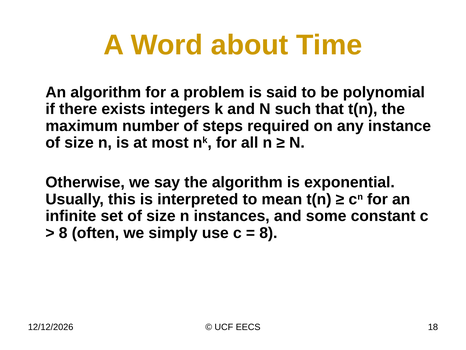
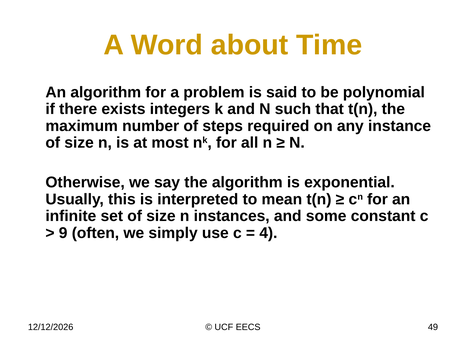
8: 8 -> 9 (63, 233)
8: 8 -> 4 (268, 233)
18: 18 -> 49 (433, 327)
